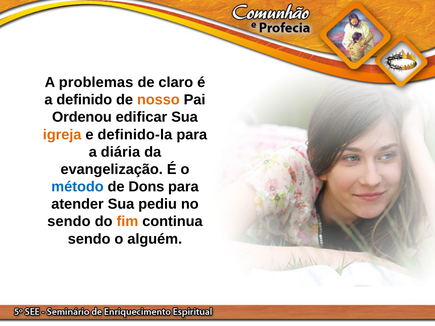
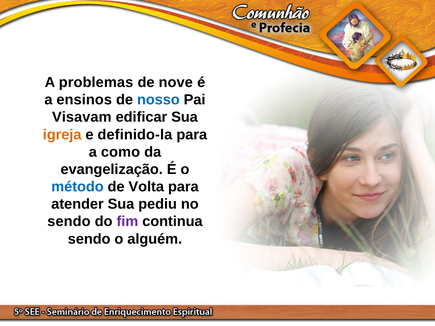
claro: claro -> nove (176, 82)
definido: definido -> ensinos (84, 100)
nosso colour: orange -> blue (158, 100)
Ordenou: Ordenou -> Visavam (82, 117)
diária: diária -> como (120, 152)
Dons: Dons -> Volta (146, 187)
fim colour: orange -> purple (127, 222)
